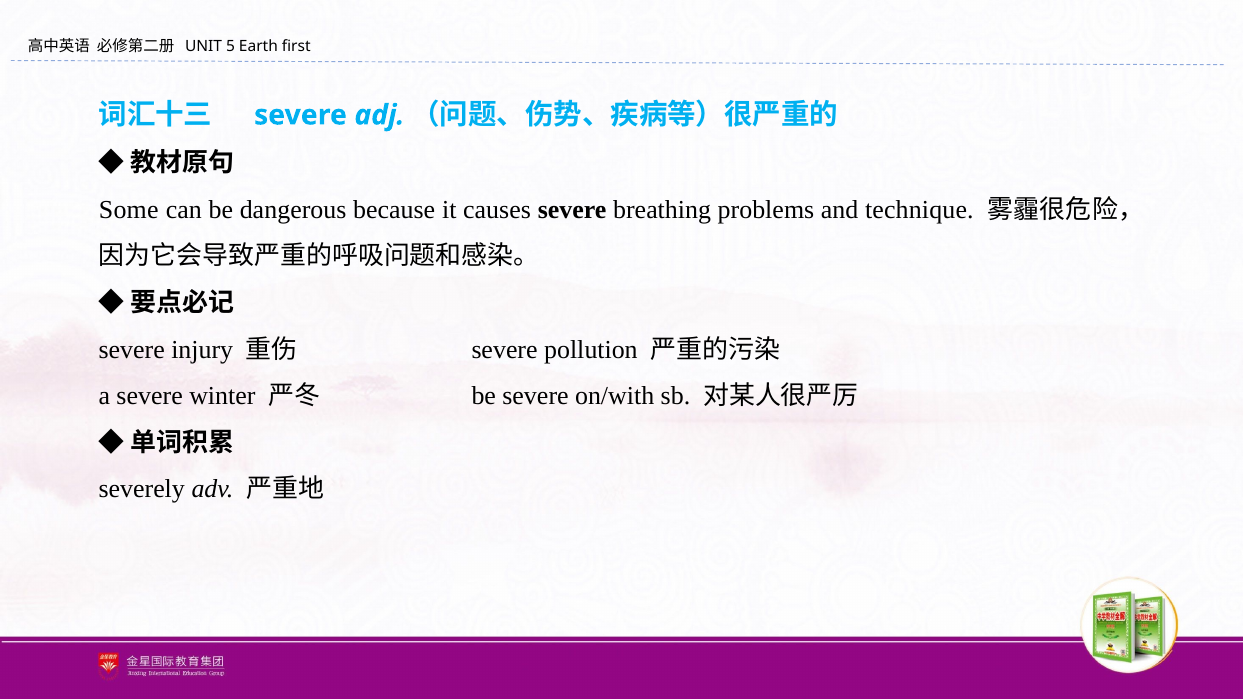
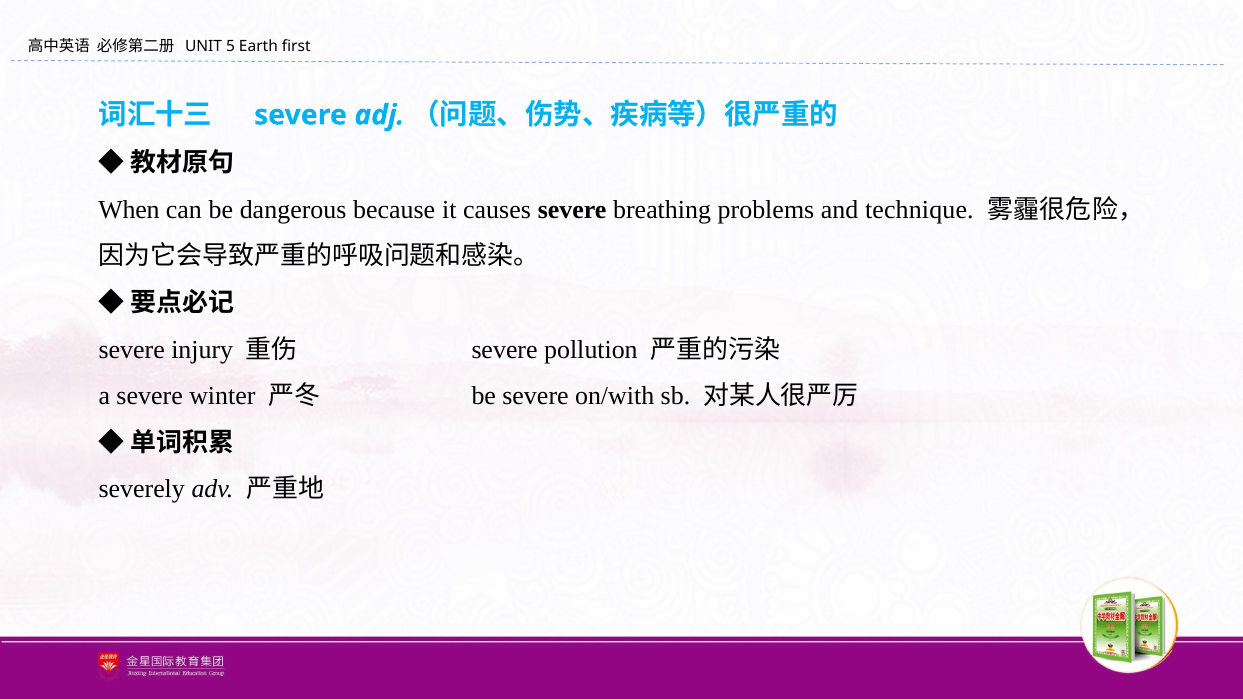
Some: Some -> When (129, 210)
